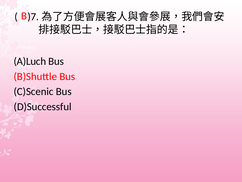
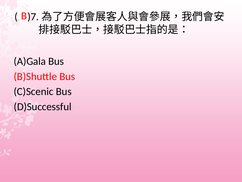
A)Luch: A)Luch -> A)Gala (30, 61)
